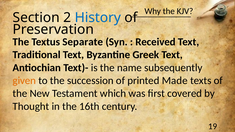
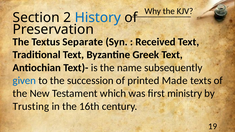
given colour: orange -> blue (24, 81)
covered: covered -> ministry (185, 94)
Thought: Thought -> Trusting (31, 106)
